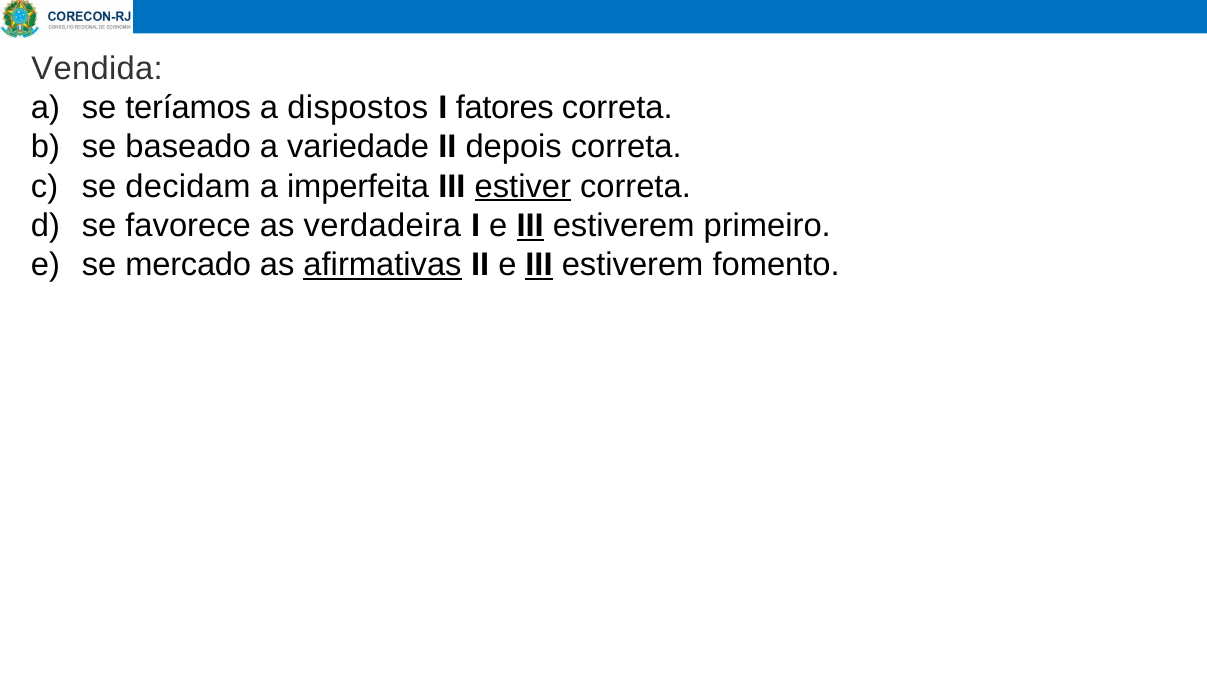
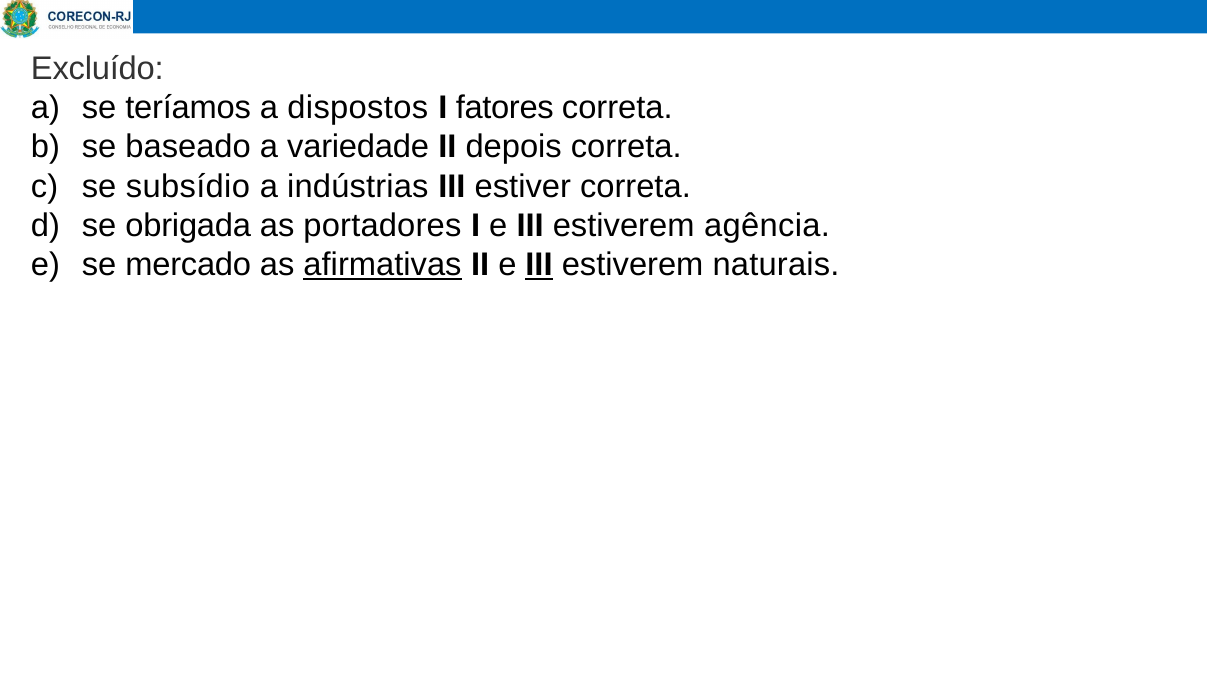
Vendida: Vendida -> Excluído (97, 69)
decidam: decidam -> subsídio (188, 186)
imperfeita: imperfeita -> indústrias (358, 186)
estiver underline: present -> none (523, 186)
favorece: favorece -> obrigada (188, 226)
verdadeira: verdadeira -> portadores (382, 226)
III underline: present -> none (530, 226)
primeiro: primeiro -> agência (767, 226)
fomento: fomento -> naturais (776, 265)
